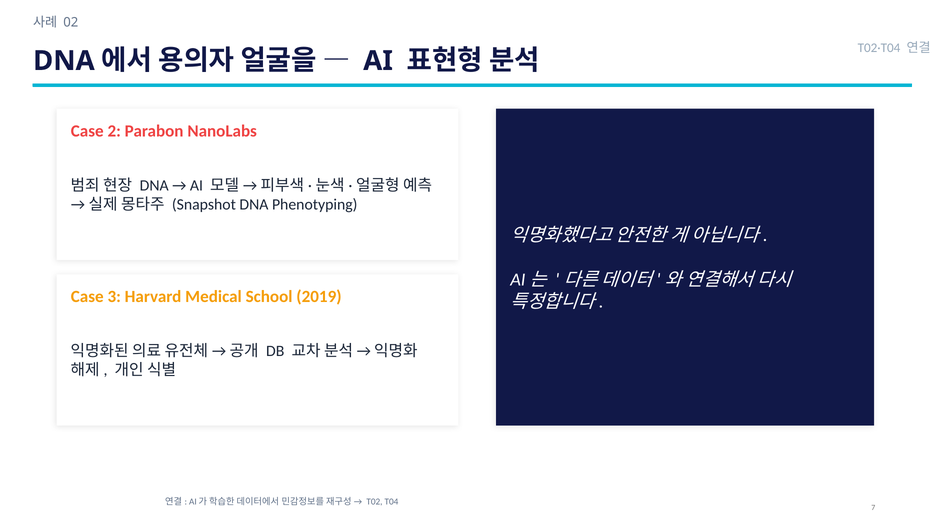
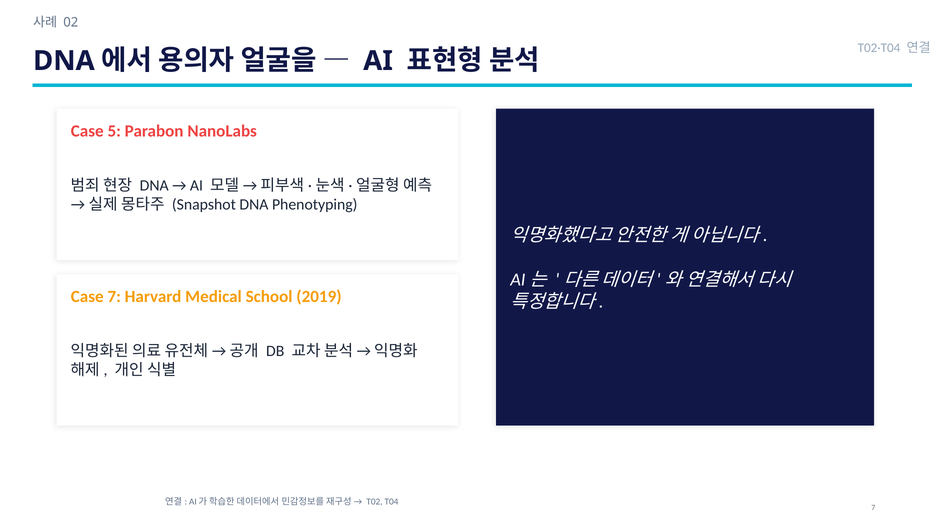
2: 2 -> 5 (114, 131)
Case 3: 3 -> 7 (114, 296)
